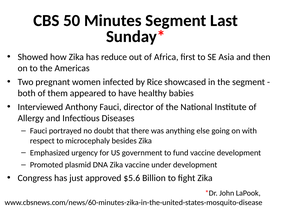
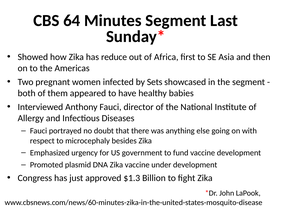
50: 50 -> 64 (72, 20)
Rice: Rice -> Sets (155, 82)
$5.6: $5.6 -> $1.3 (132, 178)
